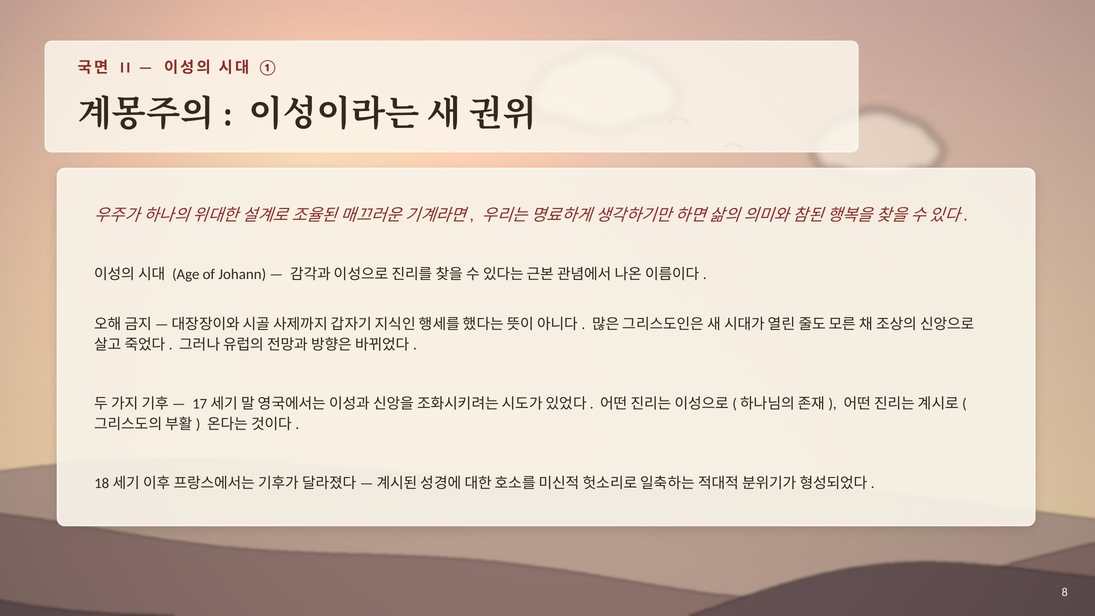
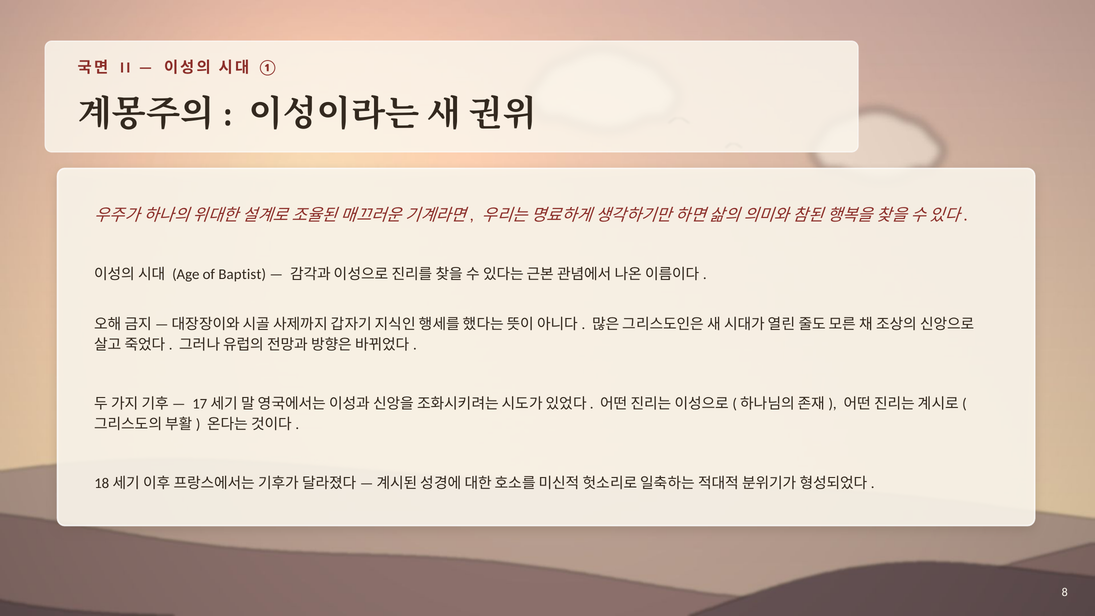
Johann: Johann -> Baptist (242, 274)
